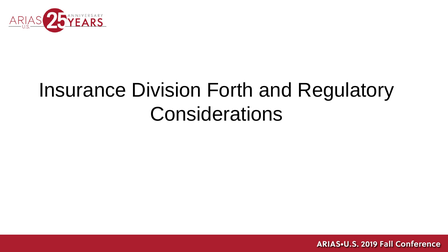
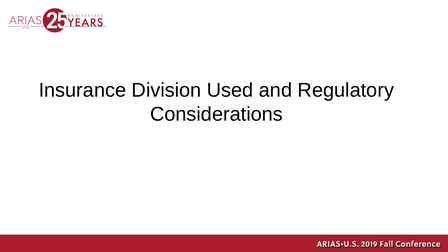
Forth: Forth -> Used (230, 90)
